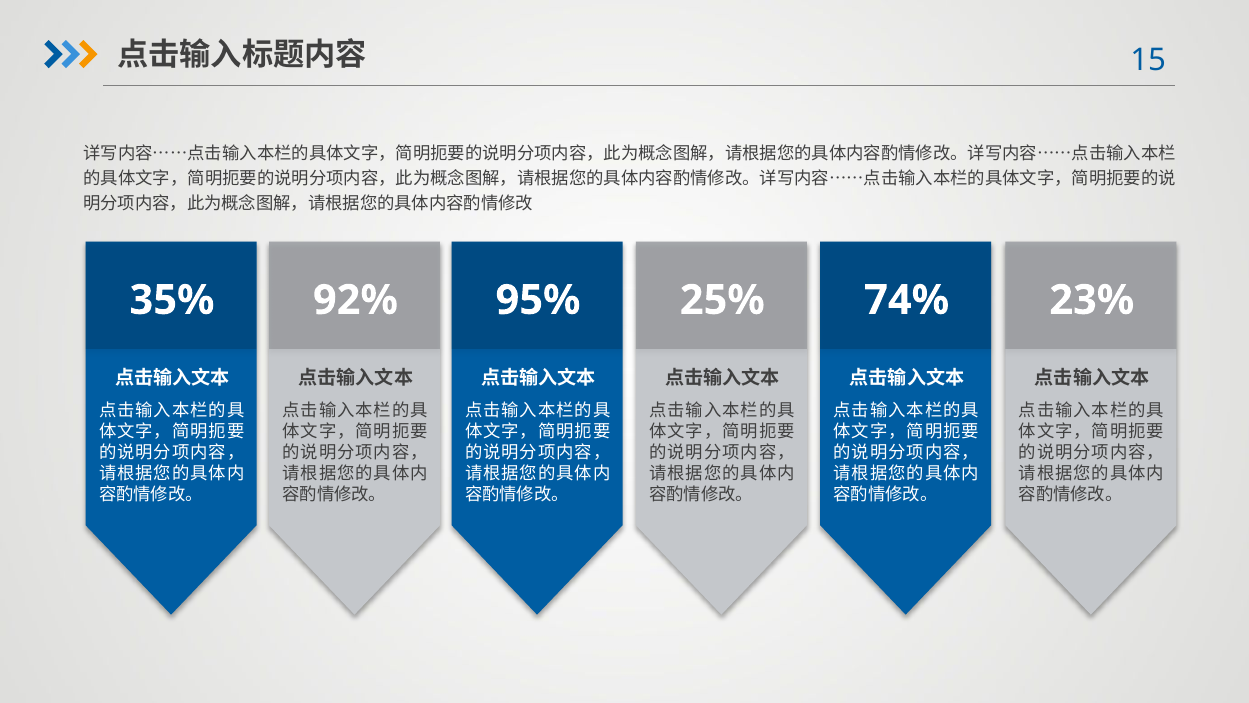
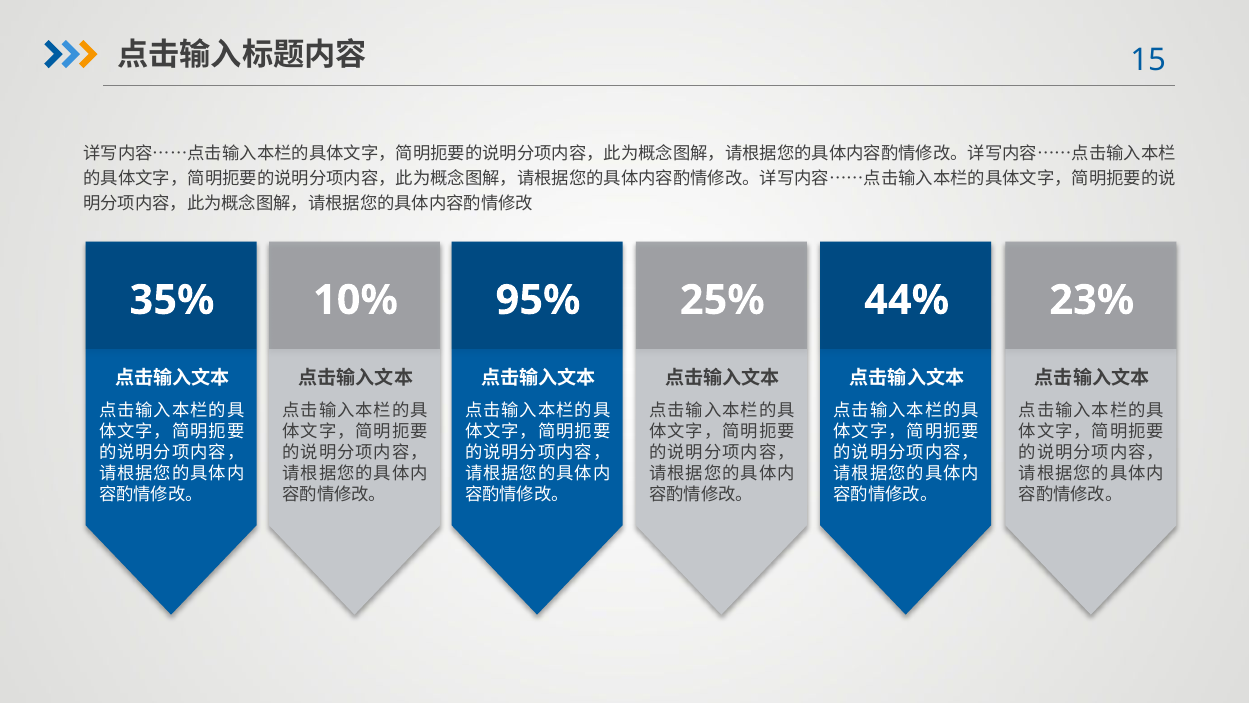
92%: 92% -> 10% (355, 300)
74%: 74% -> 44% (907, 300)
